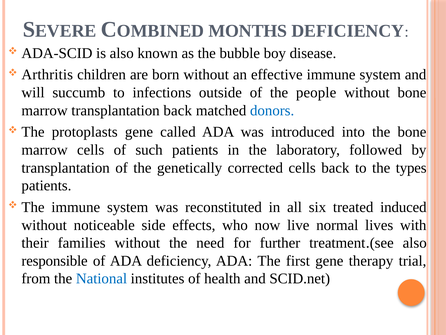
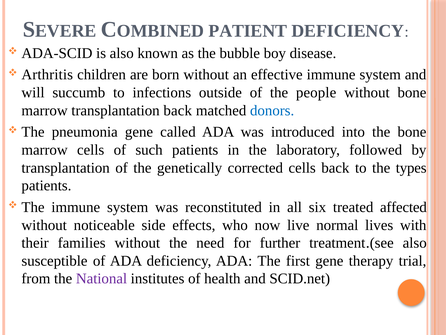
MONTHS: MONTHS -> PATIENT (248, 31)
protoplasts: protoplasts -> pneumonia (85, 132)
induced: induced -> affected (403, 207)
responsible: responsible -> susceptible (54, 260)
National colour: blue -> purple (102, 278)
